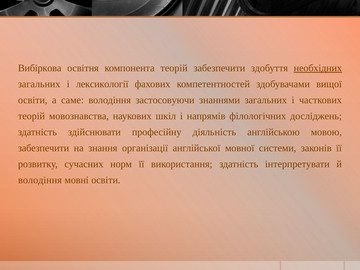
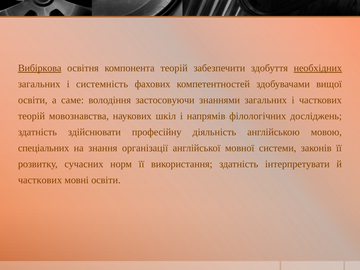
Вибіркова underline: none -> present (40, 68)
лексикології: лексикології -> системність (102, 84)
забезпечити: забезпечити -> спеціальних (44, 148)
володіння: володіння -> часткових (40, 180)
